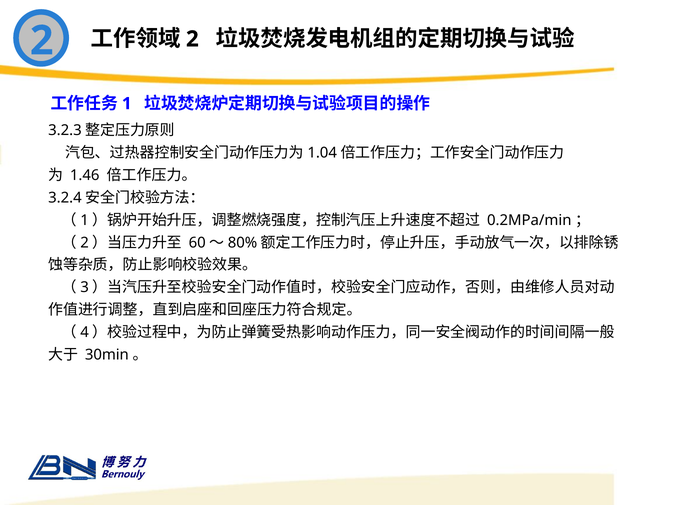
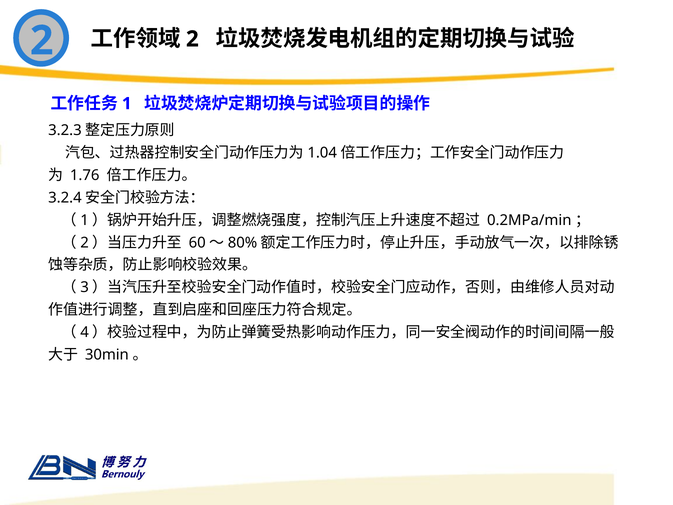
1.46: 1.46 -> 1.76 (85, 175)
